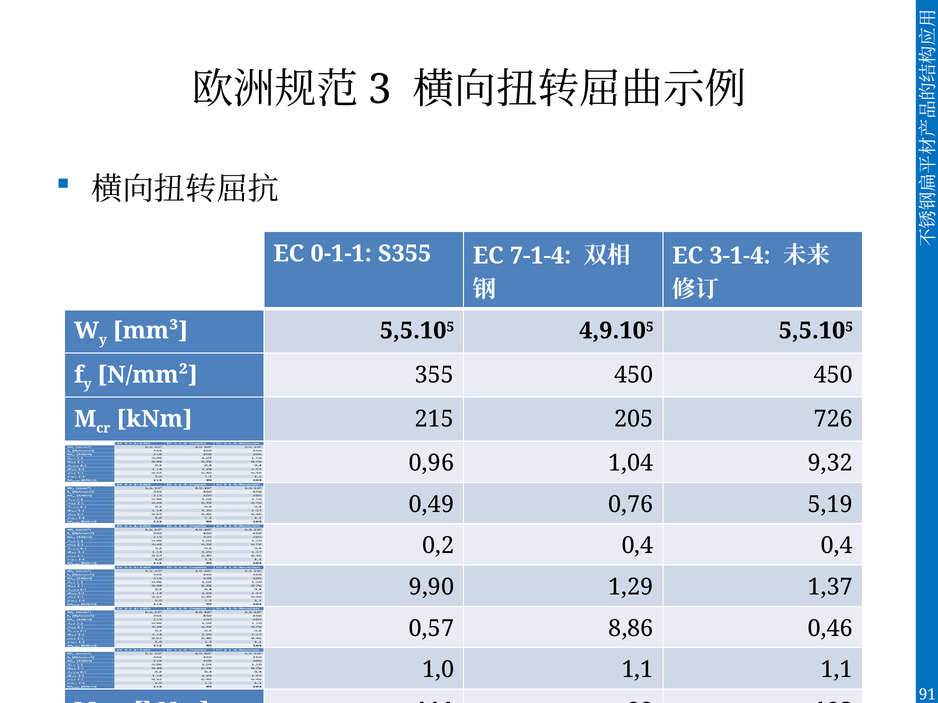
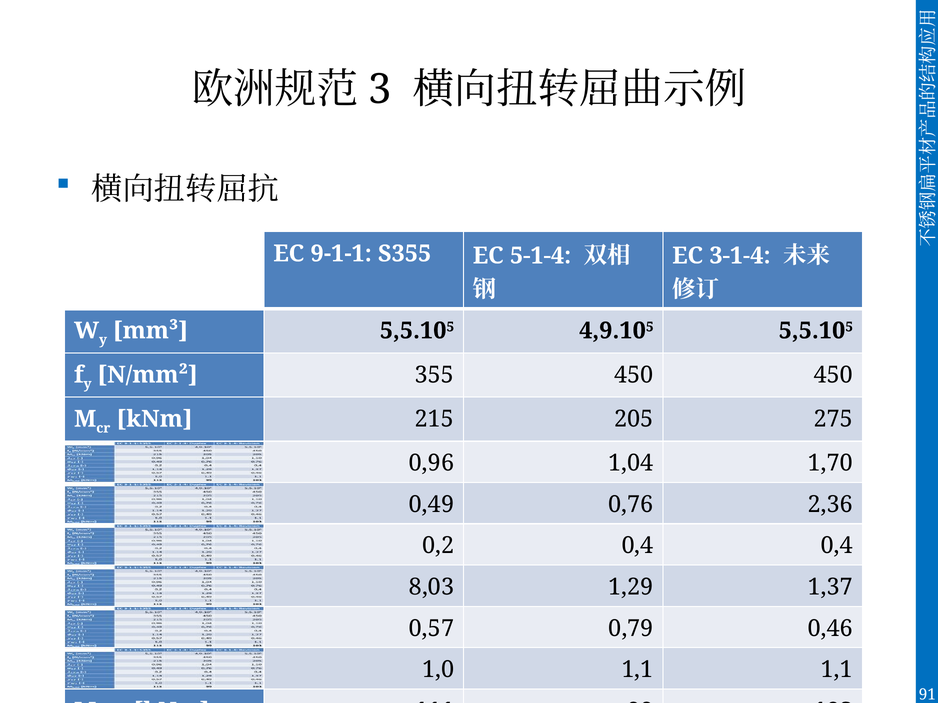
0-1-1: 0-1-1 -> 9-1-1 (341, 254)
7-1-4: 7-1-4 -> 5-1-4 (541, 256)
726: 726 -> 275 (833, 419)
9,32: 9,32 -> 1,70 (830, 463)
5,19: 5,19 -> 2,36 (830, 505)
9,90: 9,90 -> 8,03 (432, 587)
8,86: 8,86 -> 0,79 (631, 629)
